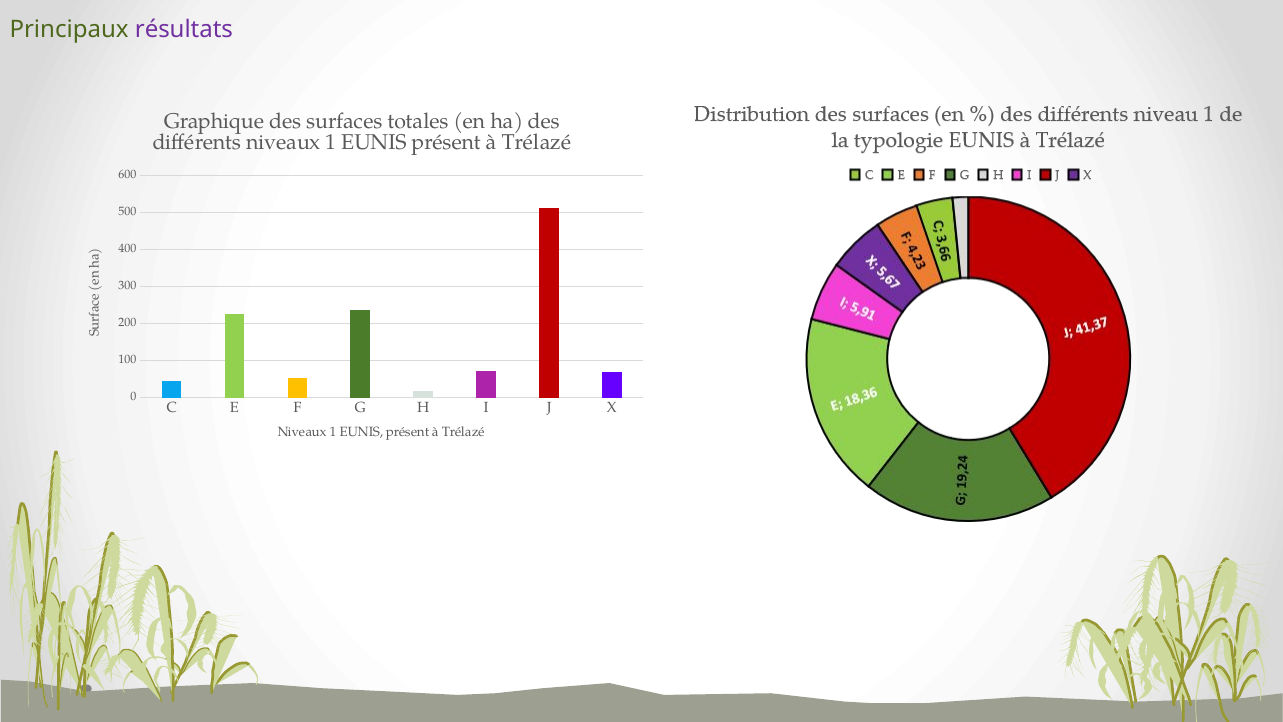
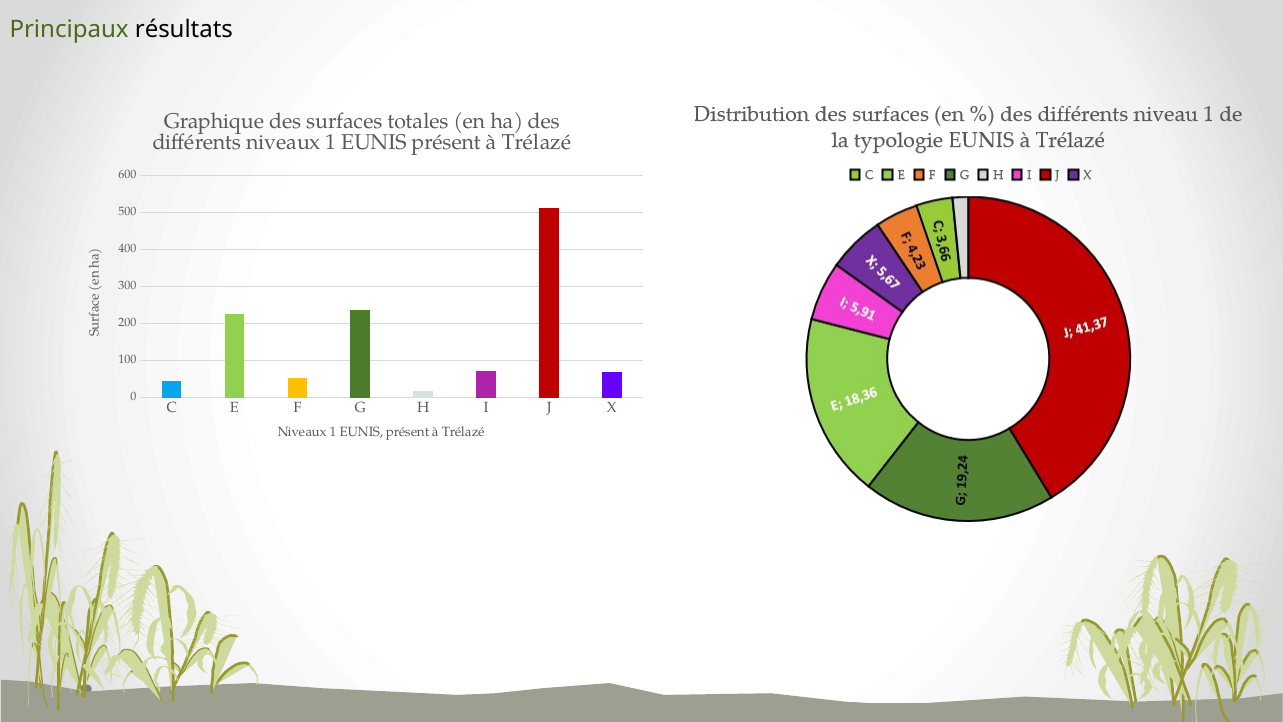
résultats colour: purple -> black (184, 30)
